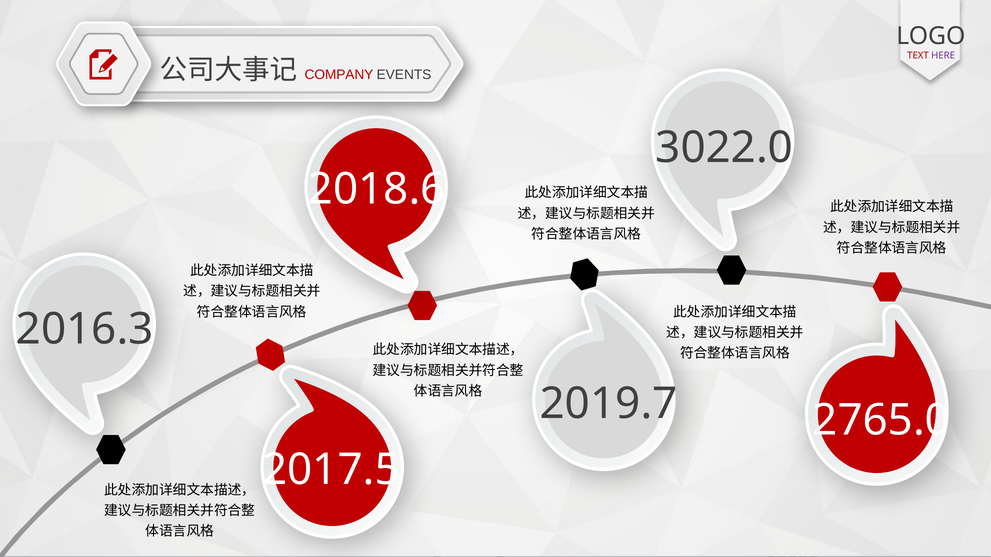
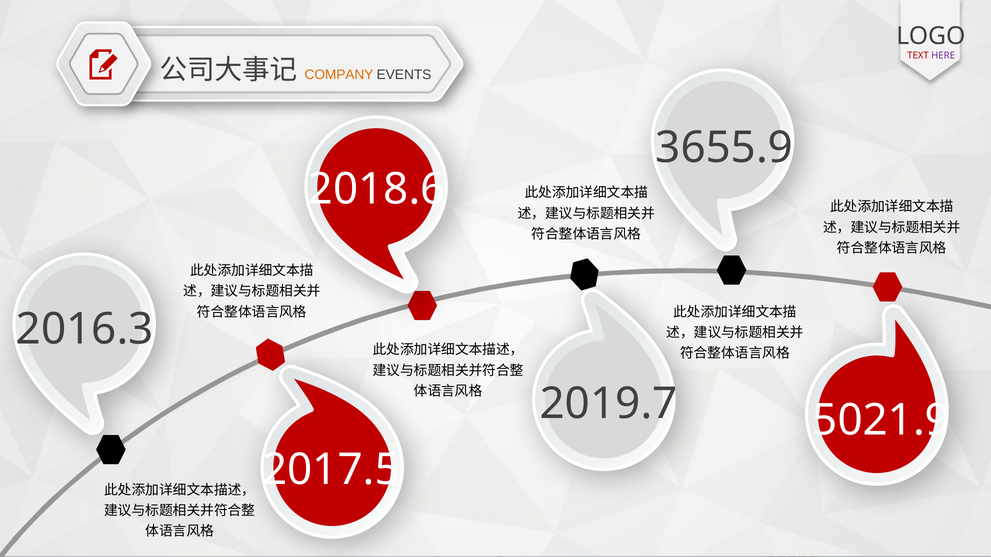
COMPANY colour: red -> orange (339, 75)
3022.0: 3022.0 -> 3655.9 (724, 148)
2765.0: 2765.0 -> 5021.9 (881, 421)
